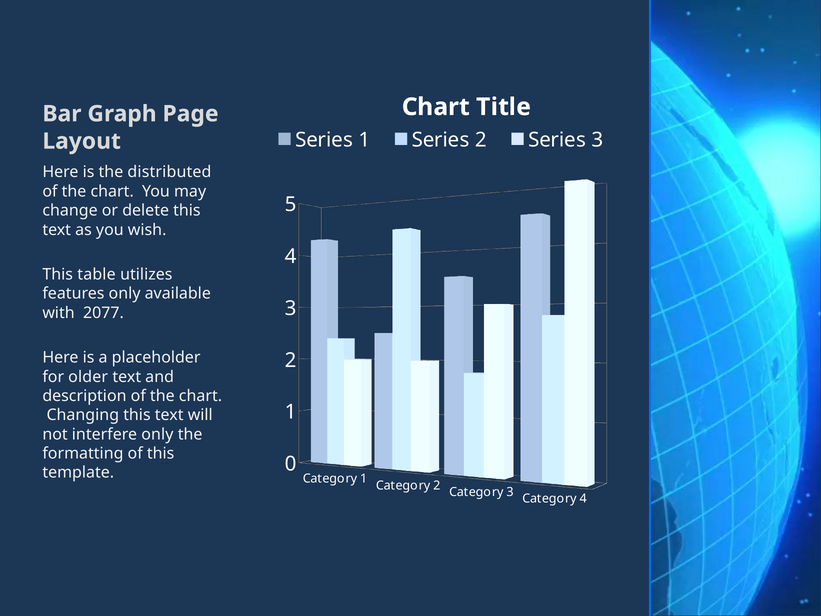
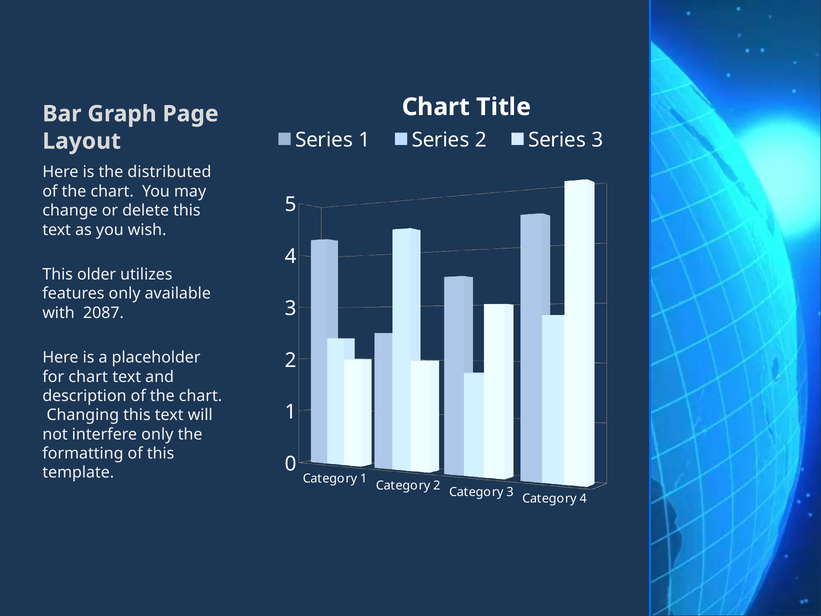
table: table -> older (97, 274)
2077: 2077 -> 2087 (103, 313)
for older: older -> chart (88, 377)
